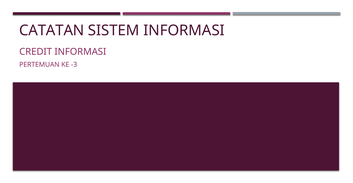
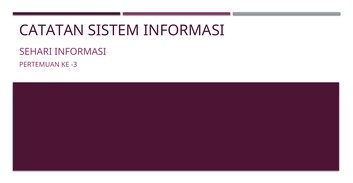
CREDIT: CREDIT -> SEHARI (36, 52)
